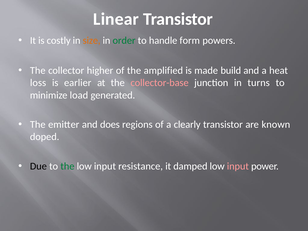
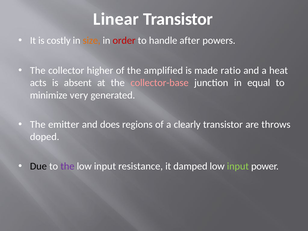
order colour: green -> red (124, 41)
form: form -> after (190, 41)
build: build -> ratio (231, 70)
loss: loss -> acts (38, 83)
earlier: earlier -> absent (78, 83)
turns: turns -> equal (259, 83)
load: load -> very (79, 95)
known: known -> throws (276, 125)
the colour: green -> purple (67, 166)
input colour: pink -> light green (238, 166)
